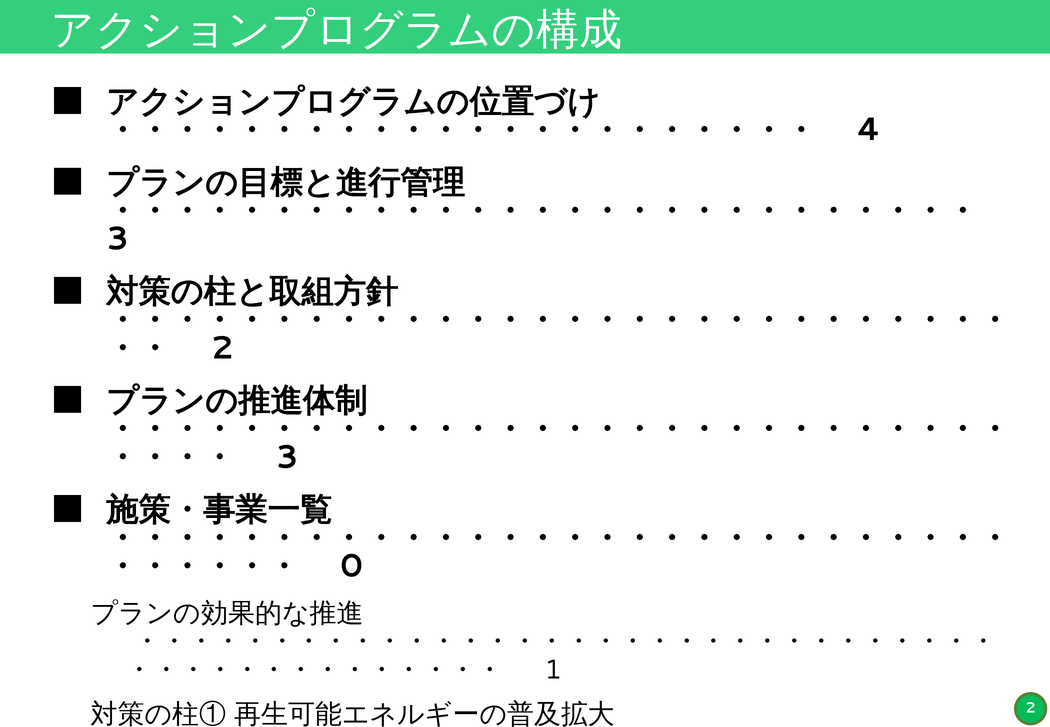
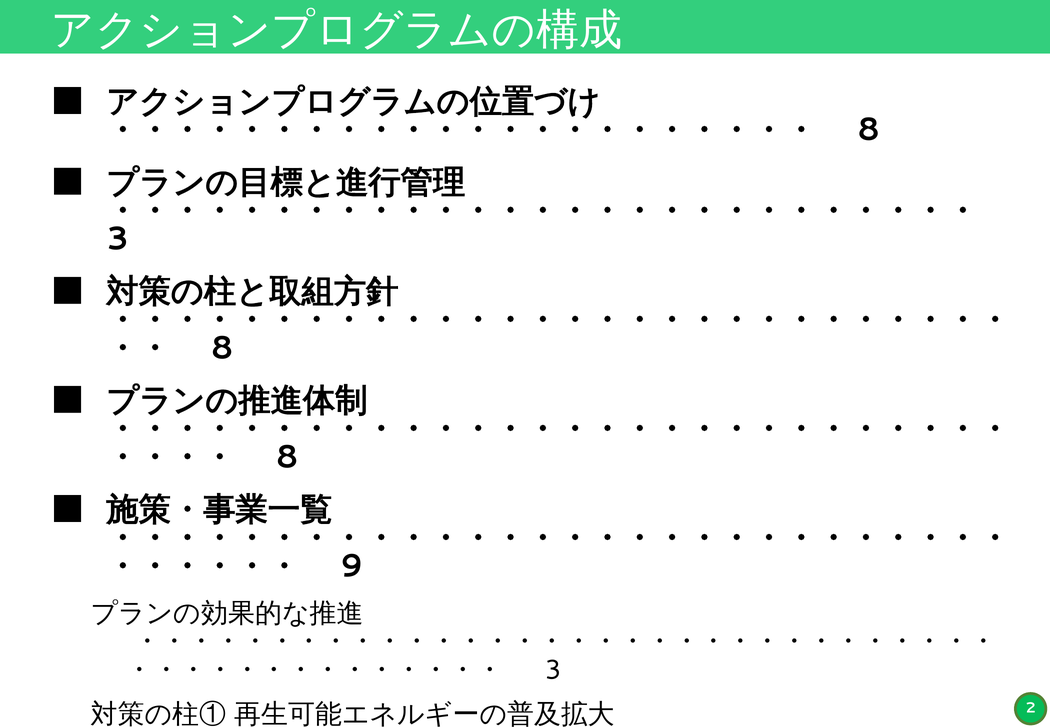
4: 4 -> 8 (869, 130)
2: 2 -> 8 (223, 348)
3: 3 -> 8 (287, 457)
0: 0 -> 9 (352, 566)
1: 1 -> 3 (553, 670)
